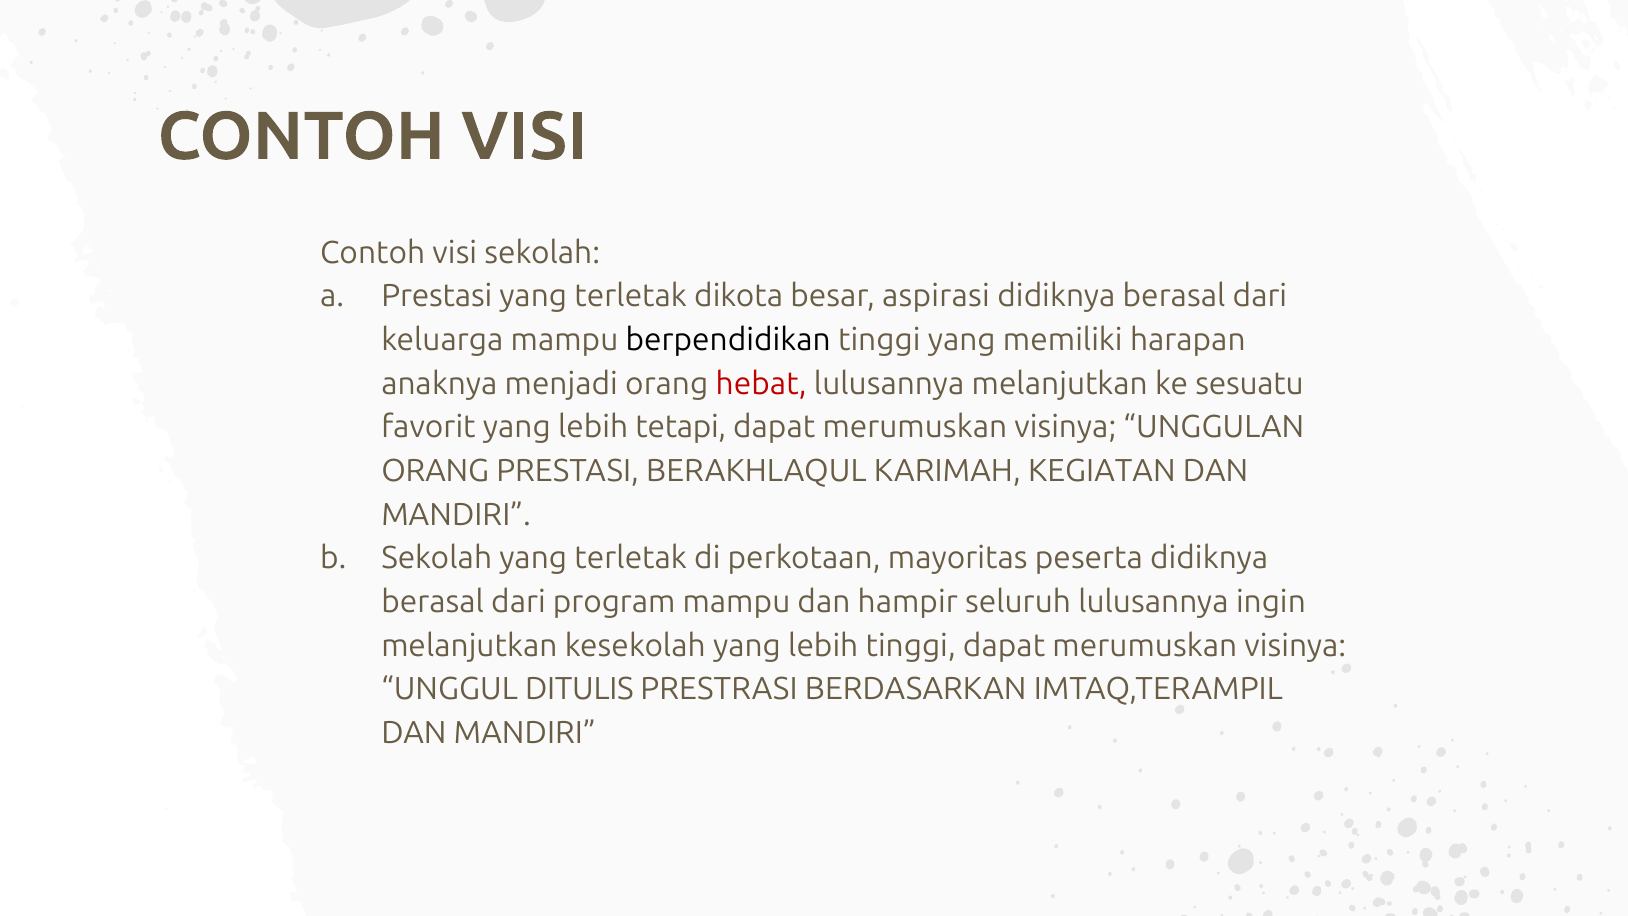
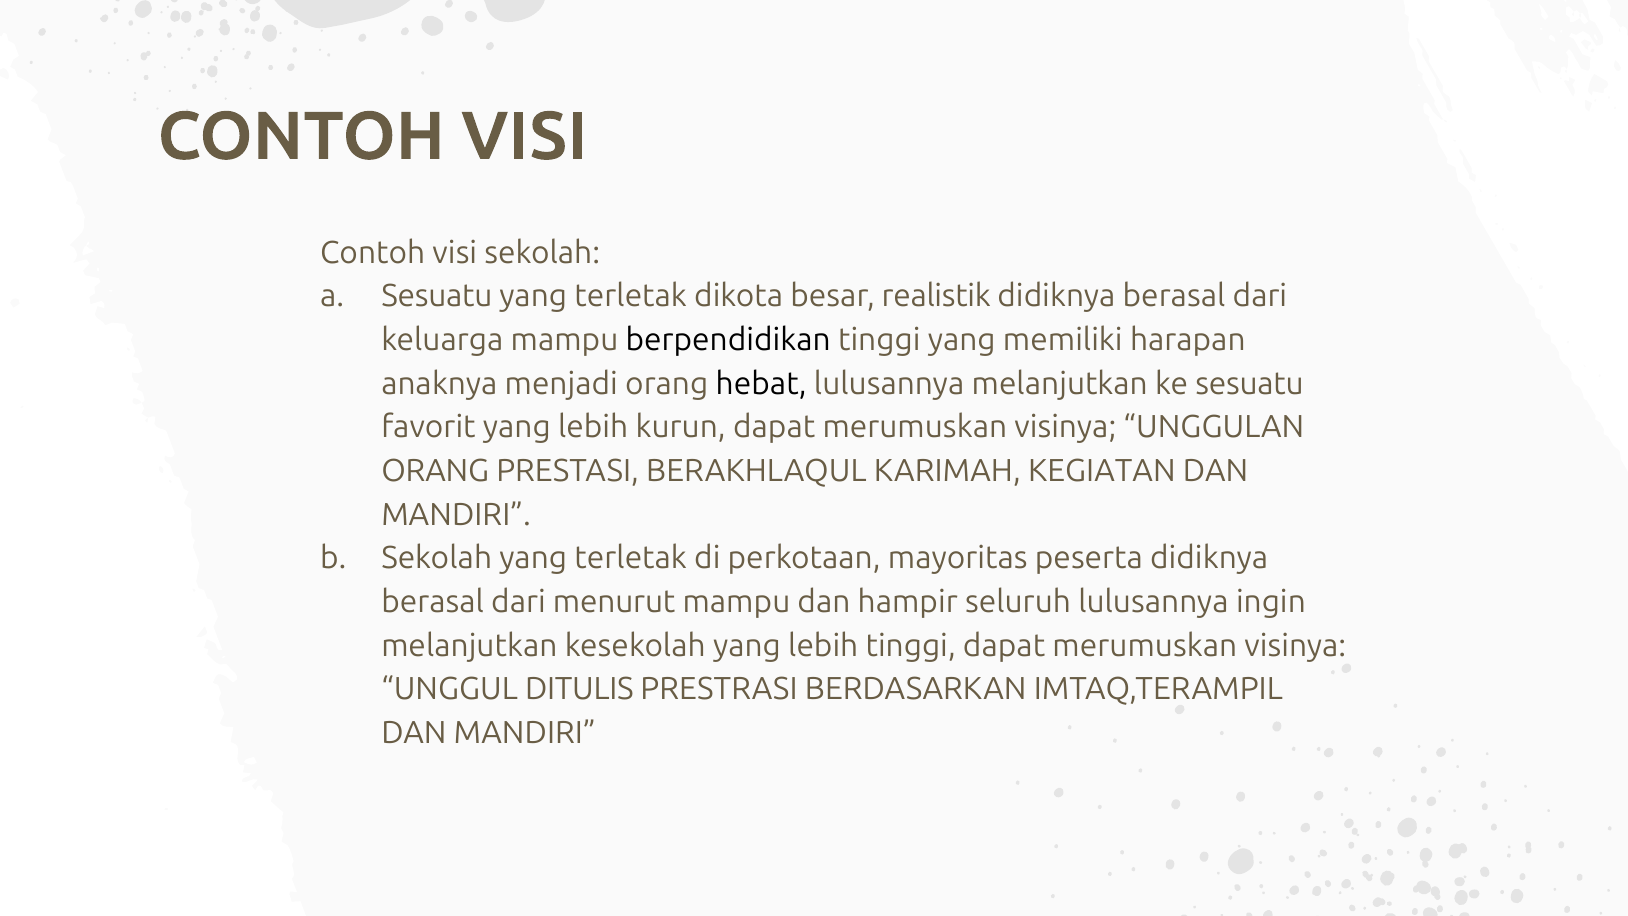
Prestasi: Prestasi -> Sesuatu (437, 296)
aspirasi: aspirasi -> realistik (936, 296)
hebat colour: red -> black (761, 384)
tetapi: tetapi -> kurun (681, 427)
program: program -> menurut (614, 602)
